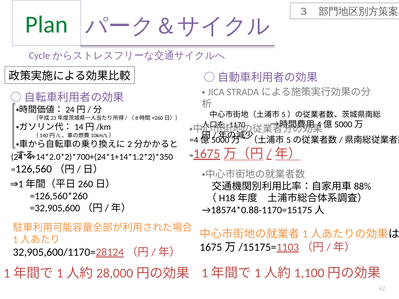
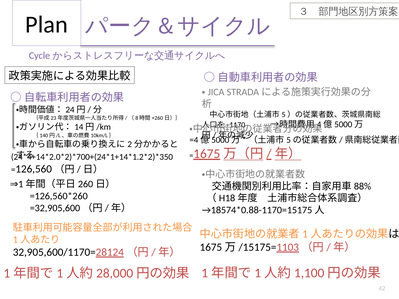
Plan colour: green -> black (47, 25)
